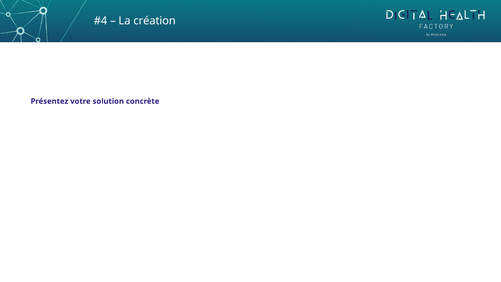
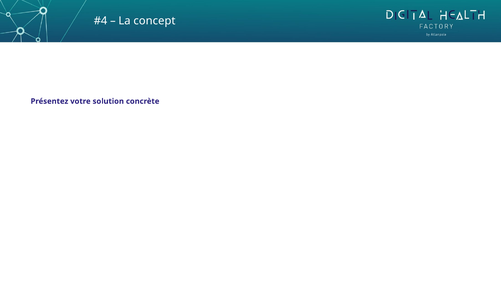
création: création -> concept (154, 21)
